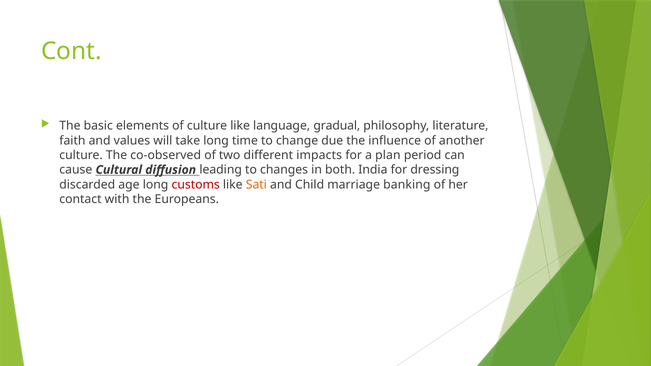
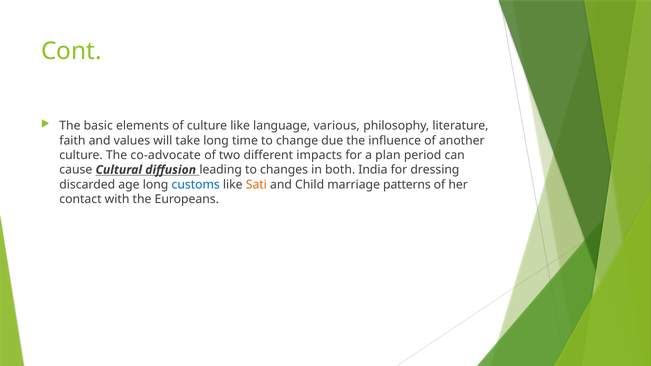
gradual: gradual -> various (337, 126)
co-observed: co-observed -> co-advocate (166, 155)
customs colour: red -> blue (196, 185)
banking: banking -> patterns (407, 185)
